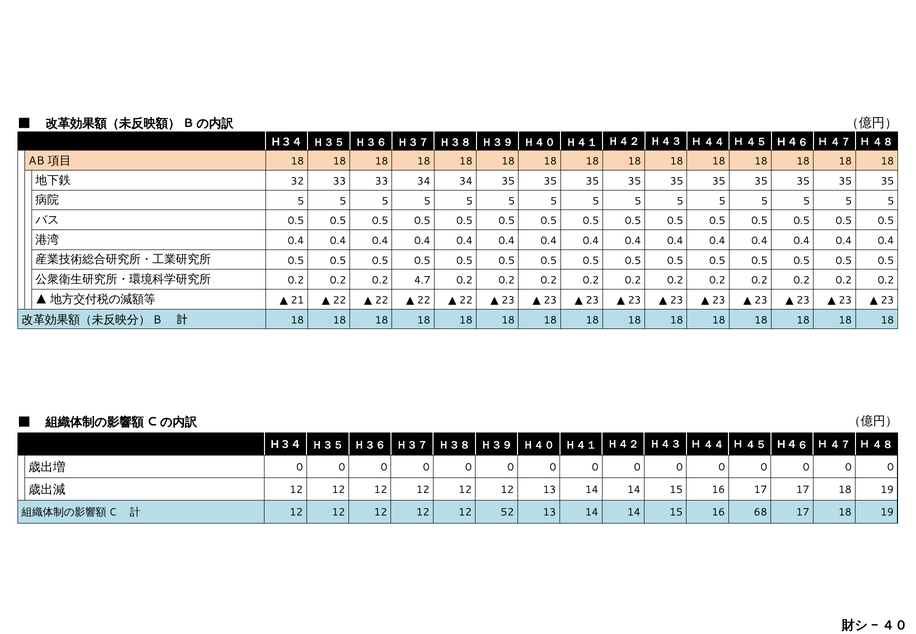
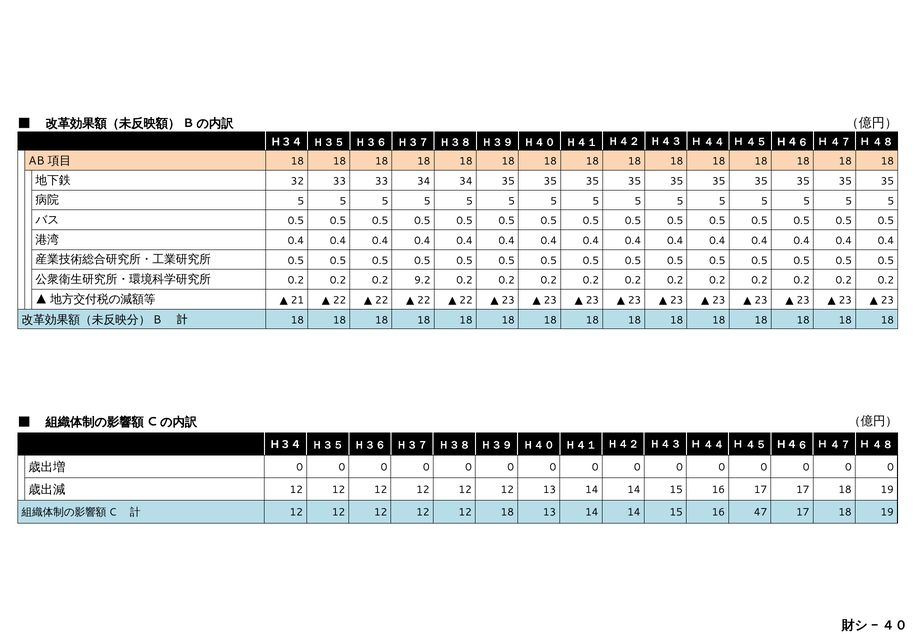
4.7: 4.7 -> 9.2 (422, 280)
12 52: 52 -> 18 (507, 512)
68: 68 -> 47 (761, 512)
